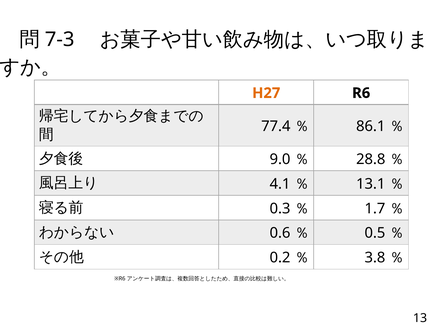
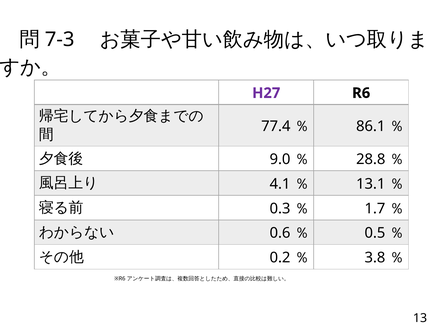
H27 colour: orange -> purple (266, 93)
